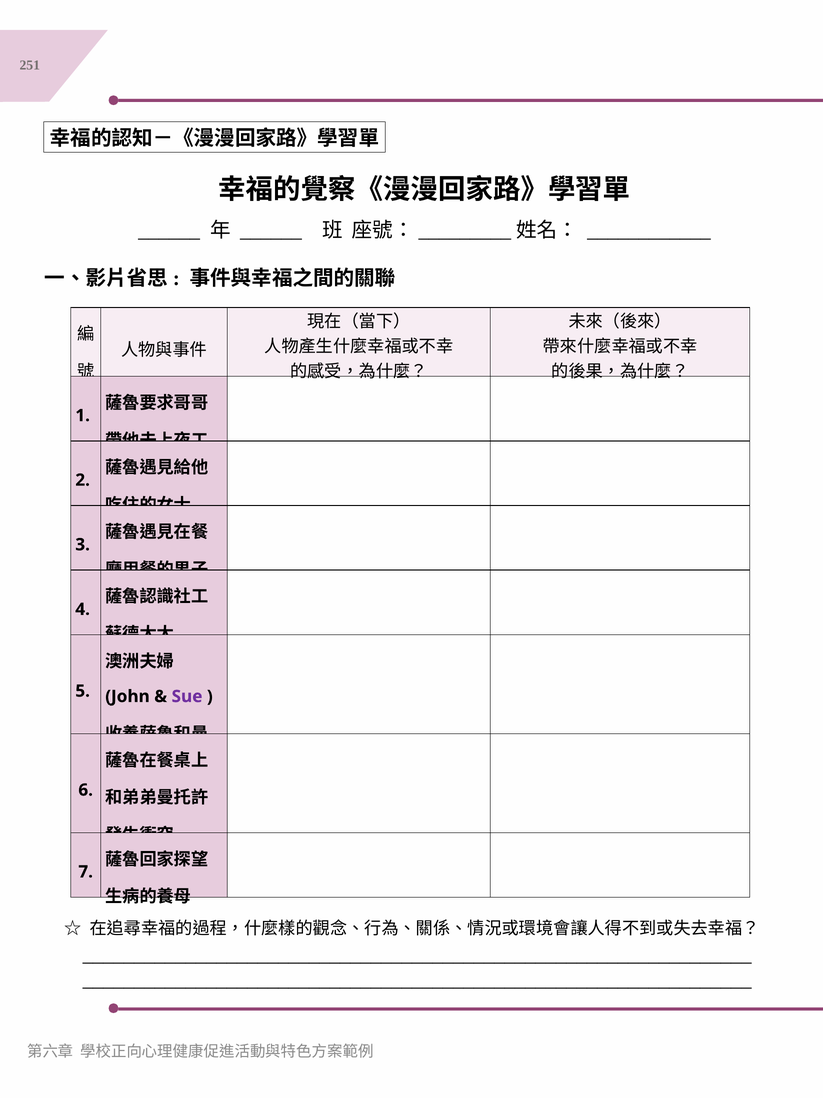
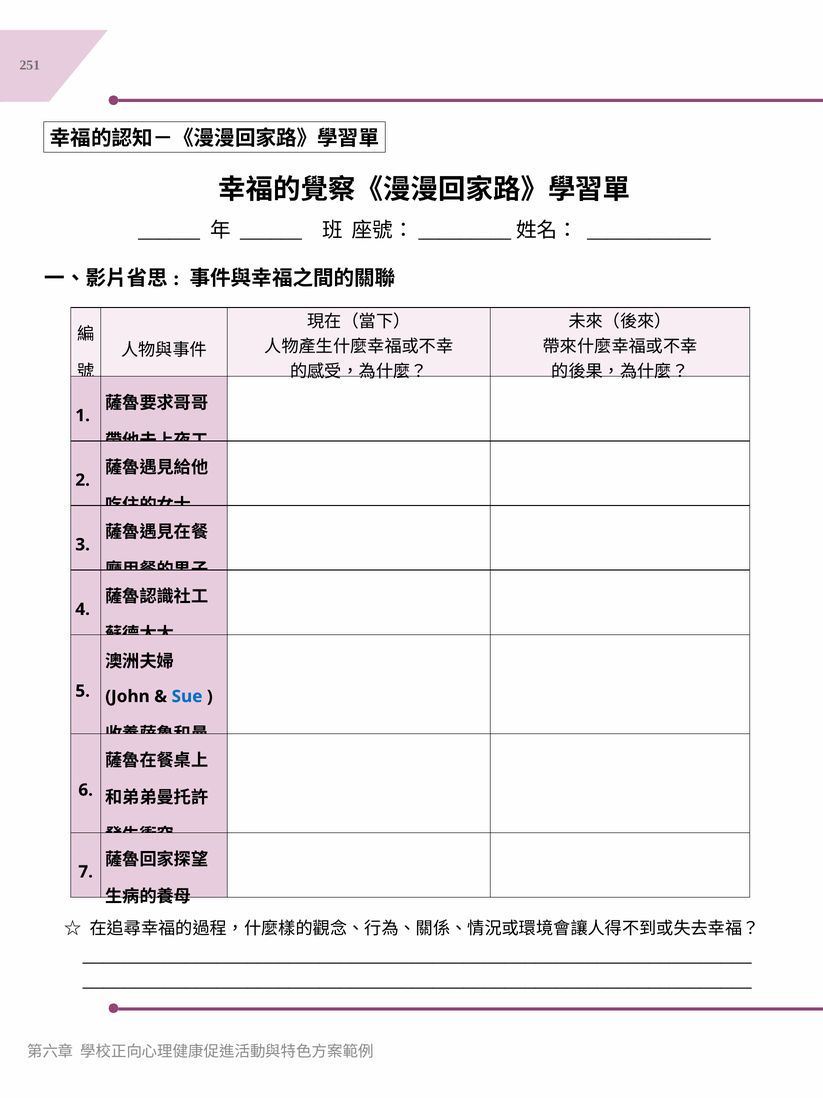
Sue colour: purple -> blue (187, 696)
